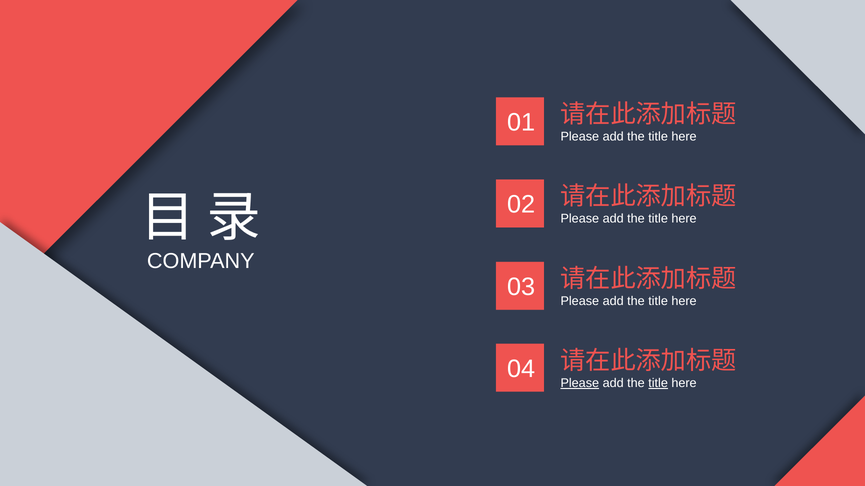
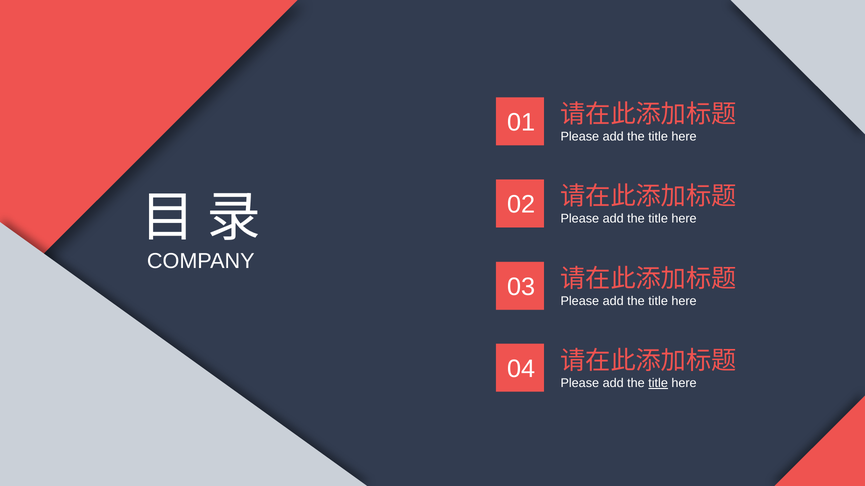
Please underline: present -> none (580, 383)
